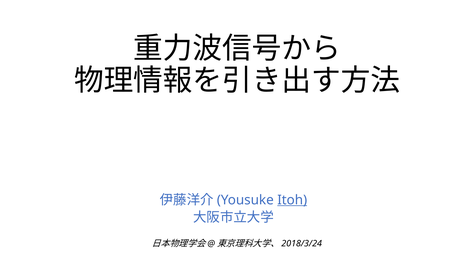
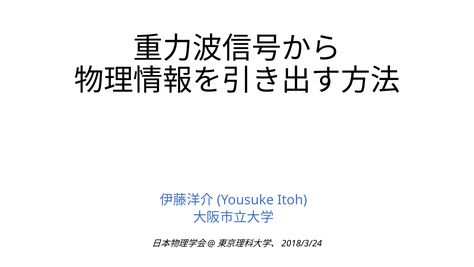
Itoh underline: present -> none (292, 200)
